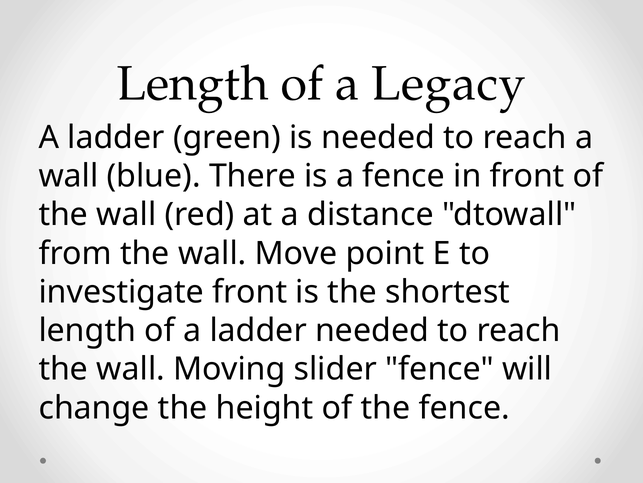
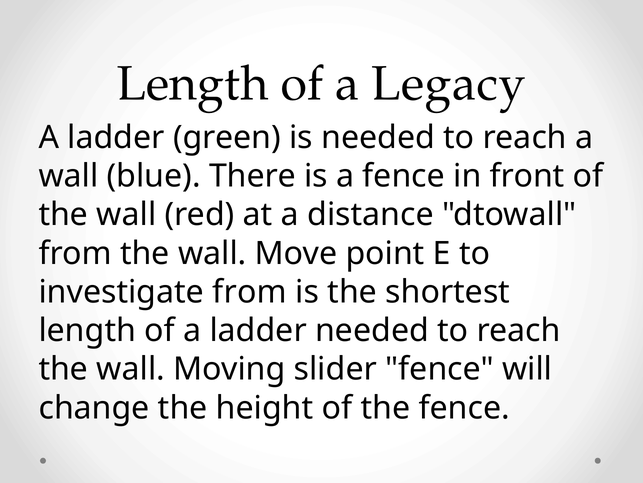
investigate front: front -> from (250, 292)
